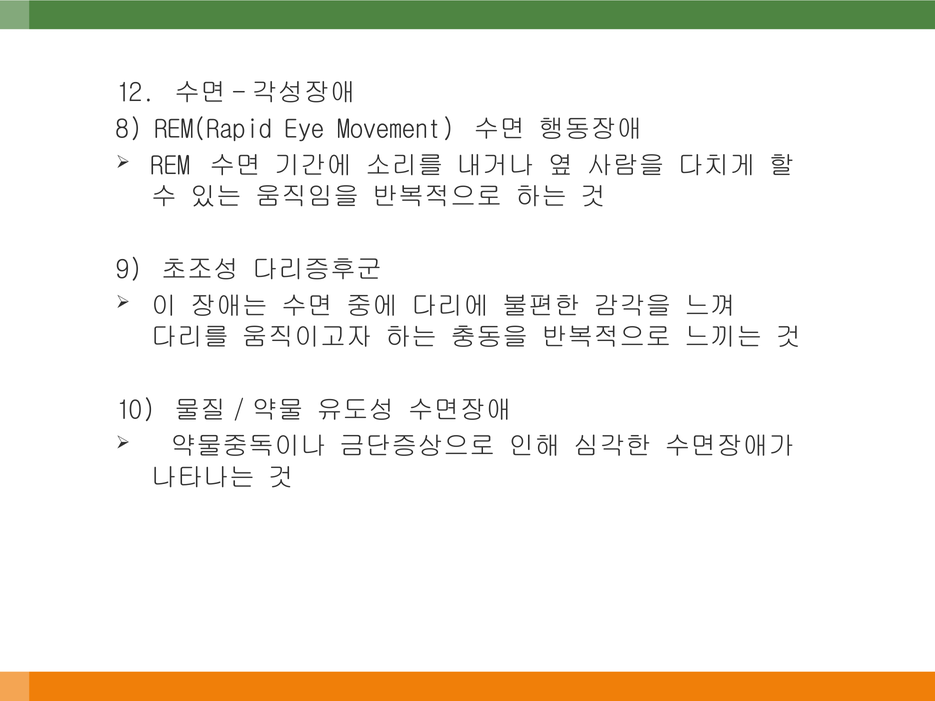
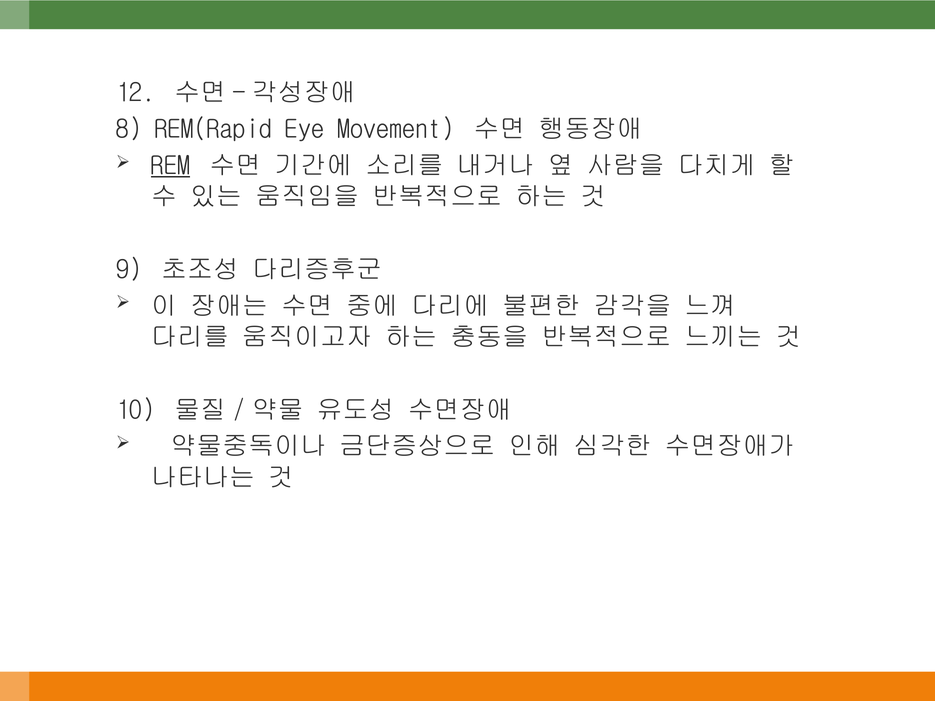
REM underline: none -> present (170, 166)
